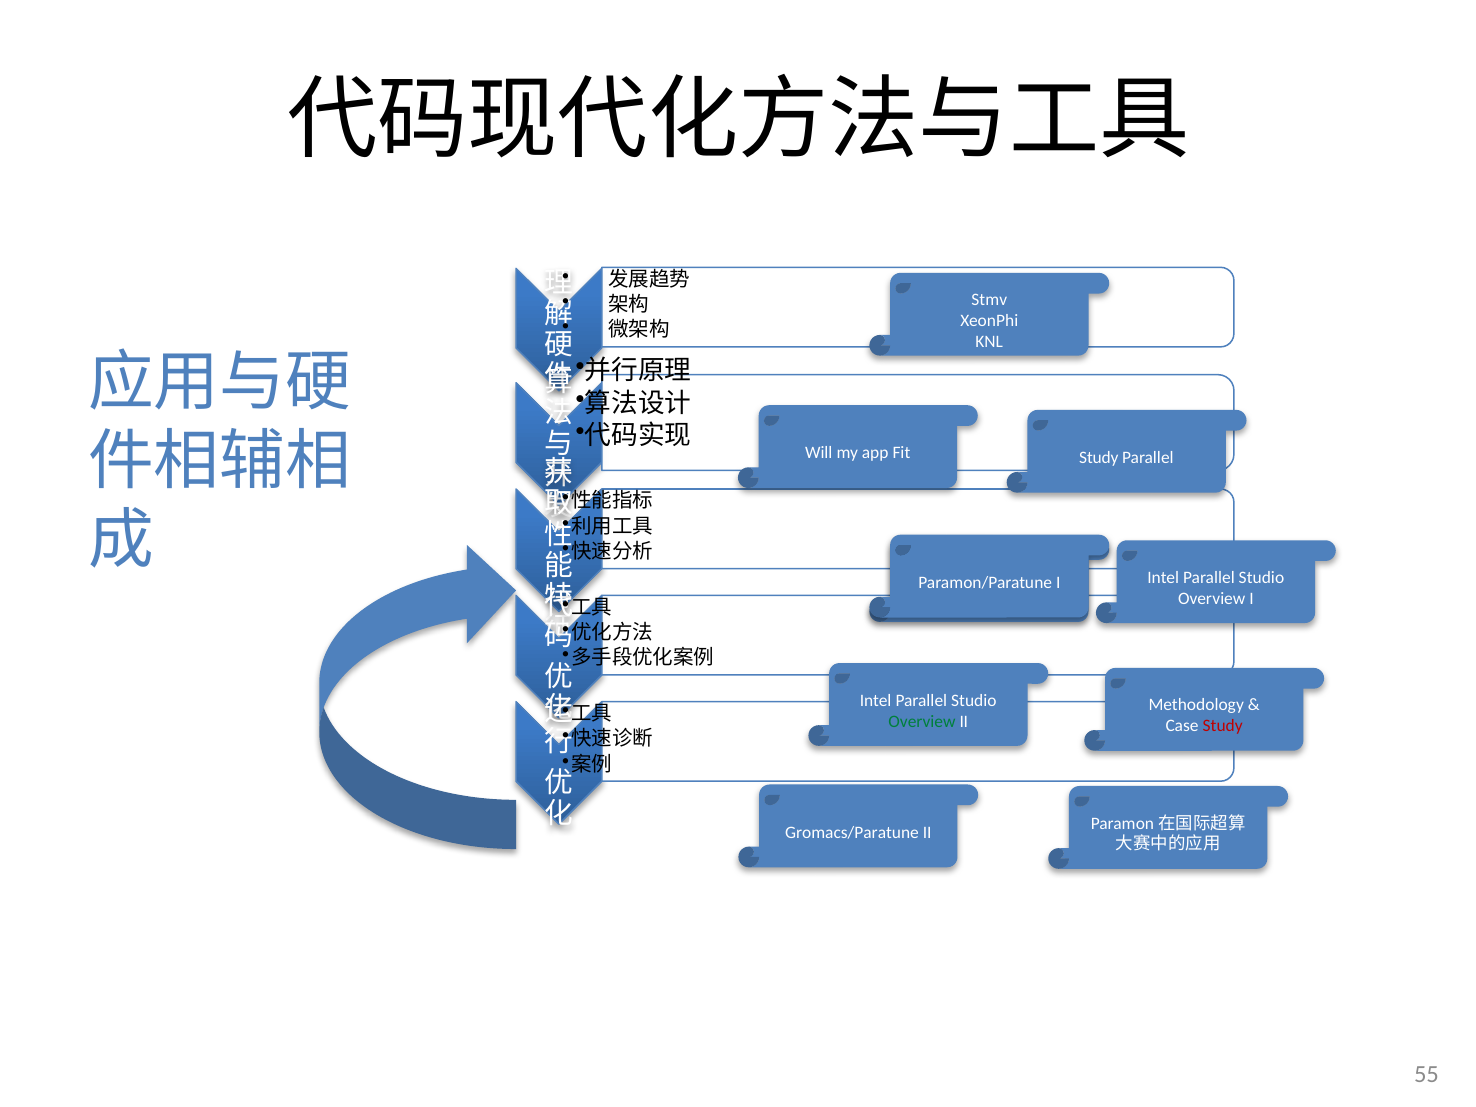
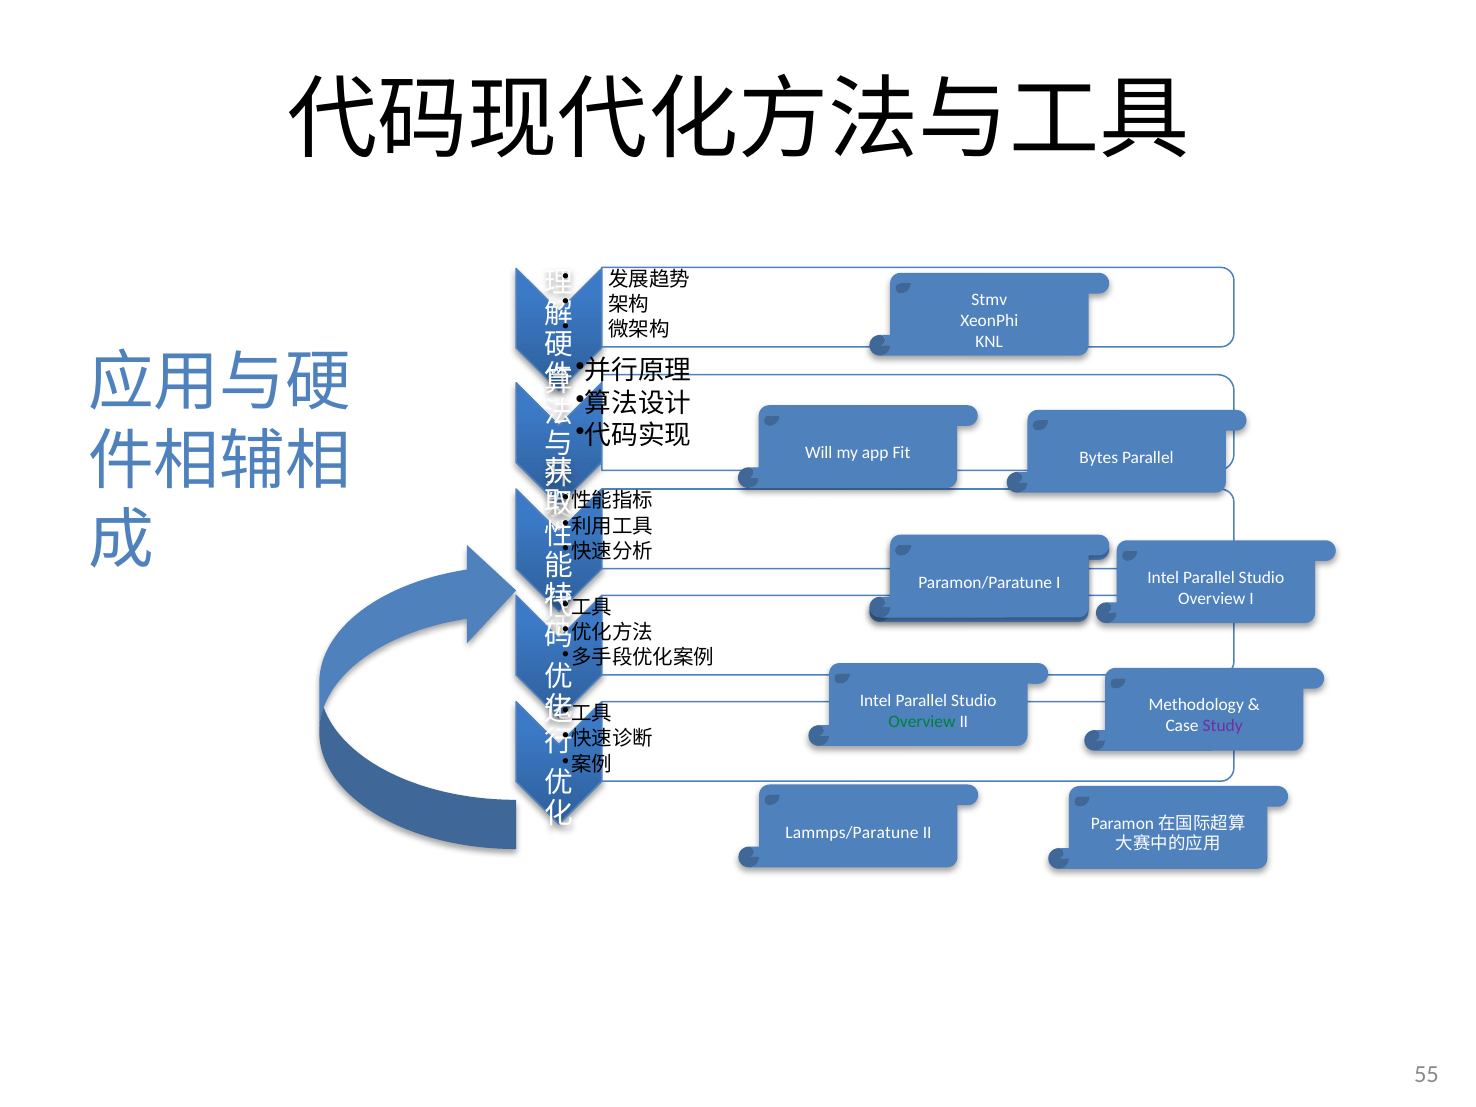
Fit Study: Study -> Bytes (1099, 458)
Study colour: red -> purple (1223, 726)
Gromacs/Paratune: Gromacs/Paratune -> Lammps/Paratune (852, 832)
